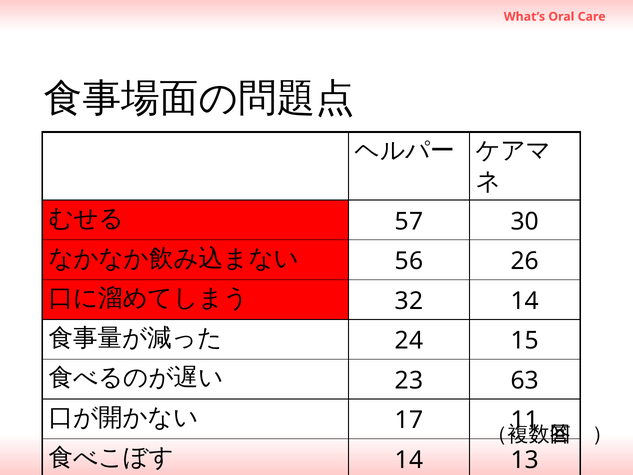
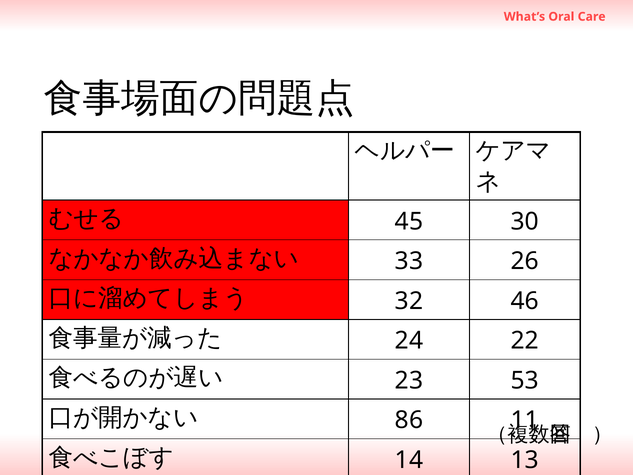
57: 57 -> 45 (409, 221)
56: 56 -> 33 (409, 261)
32 14: 14 -> 46 (525, 301)
15: 15 -> 22 (525, 341)
63: 63 -> 53 (525, 380)
17: 17 -> 86 (409, 420)
